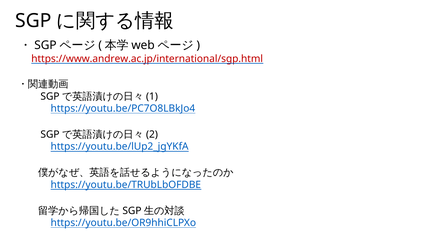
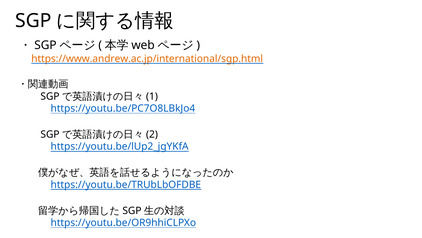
https://www.andrew.ac.jp/international/sgp.html colour: red -> orange (147, 59)
